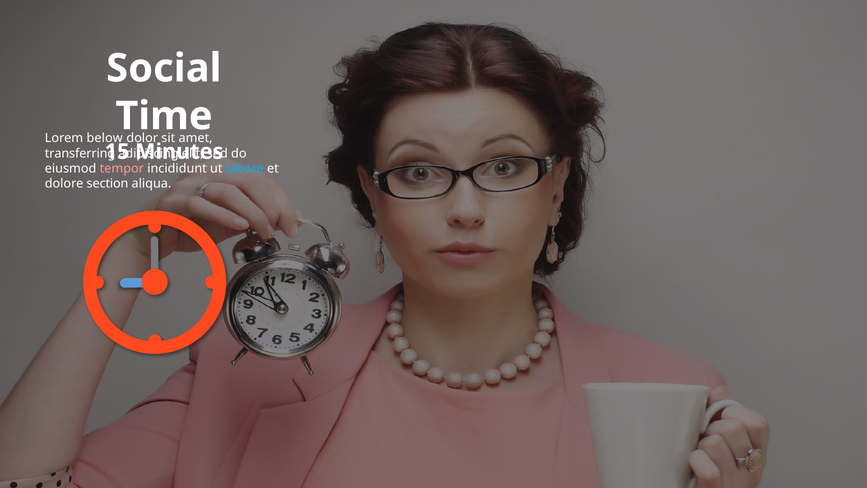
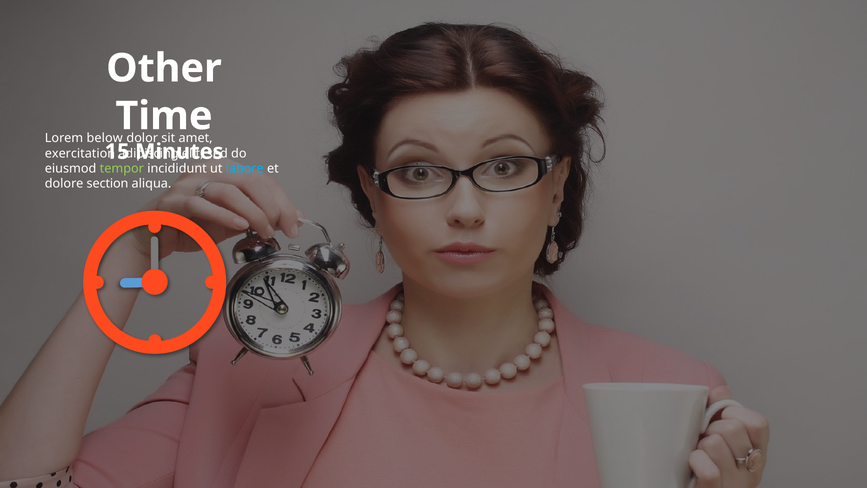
Social: Social -> Other (164, 68)
transferring: transferring -> exercitation (80, 153)
tempor colour: pink -> light green (122, 168)
